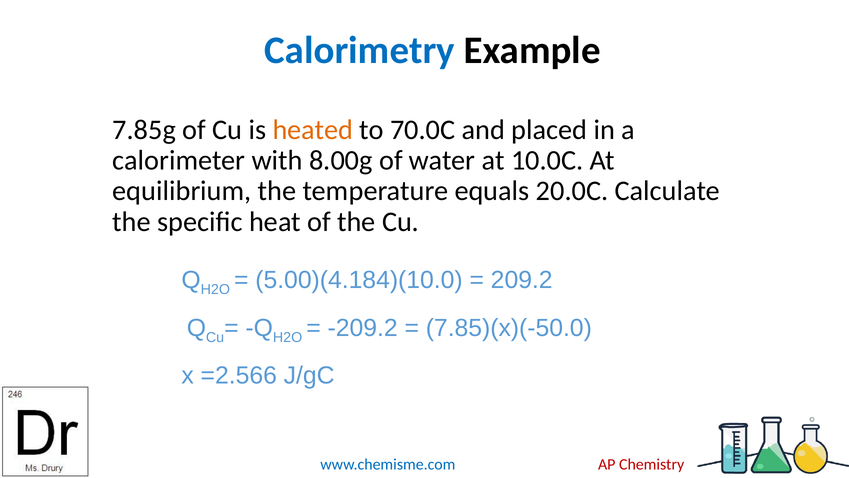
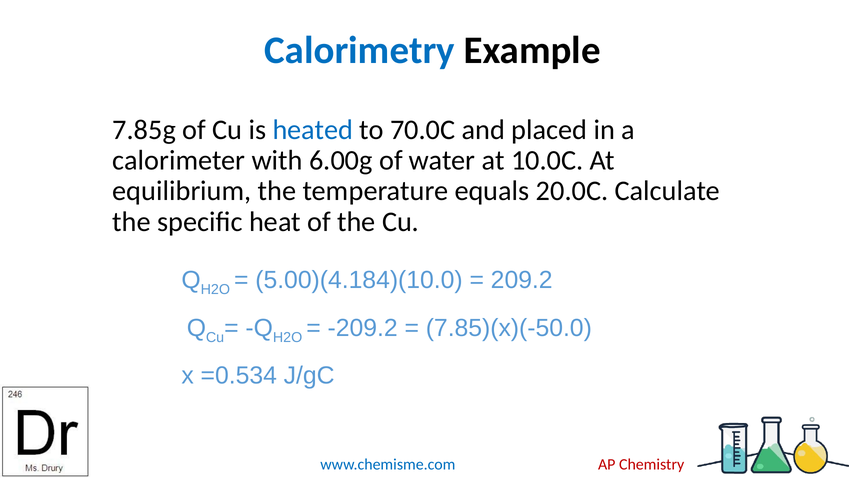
heated colour: orange -> blue (313, 130)
8.00g: 8.00g -> 6.00g (341, 160)
=2.566: =2.566 -> =0.534 (239, 375)
